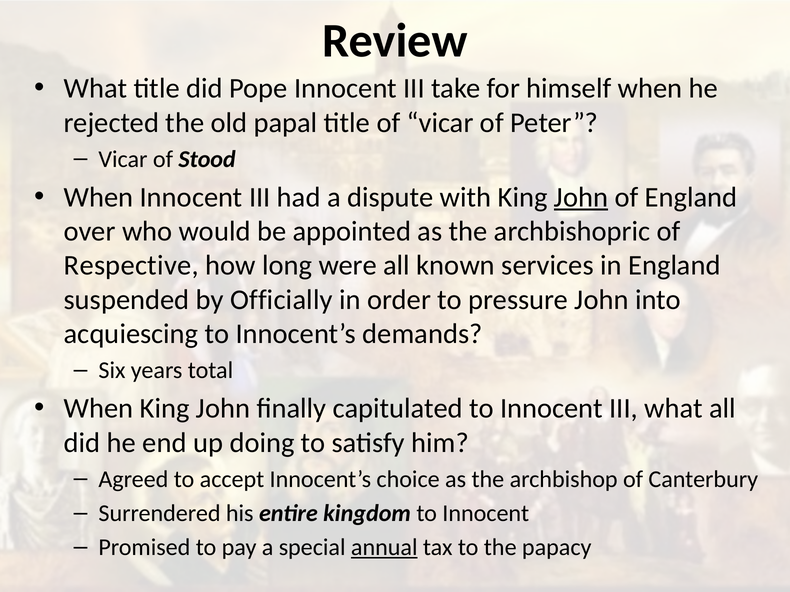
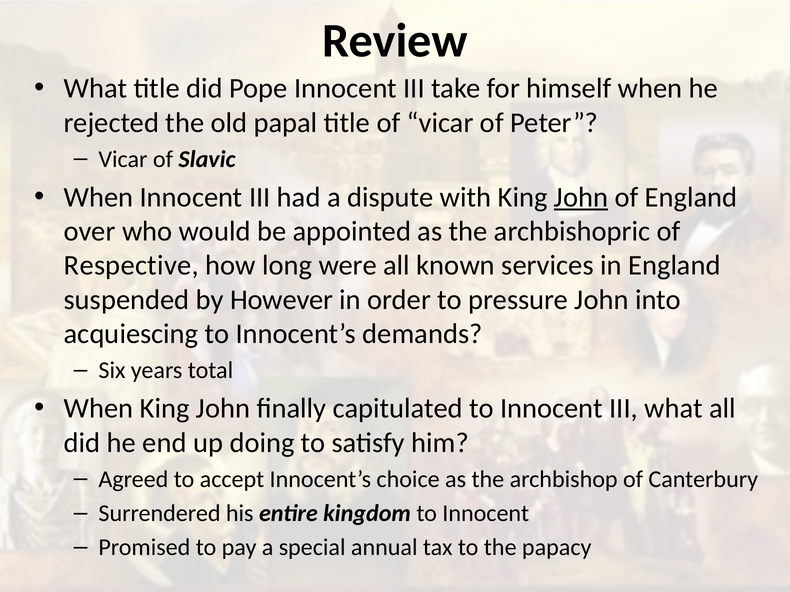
Stood: Stood -> Slavic (207, 159)
Officially: Officially -> However (282, 300)
annual underline: present -> none (384, 548)
